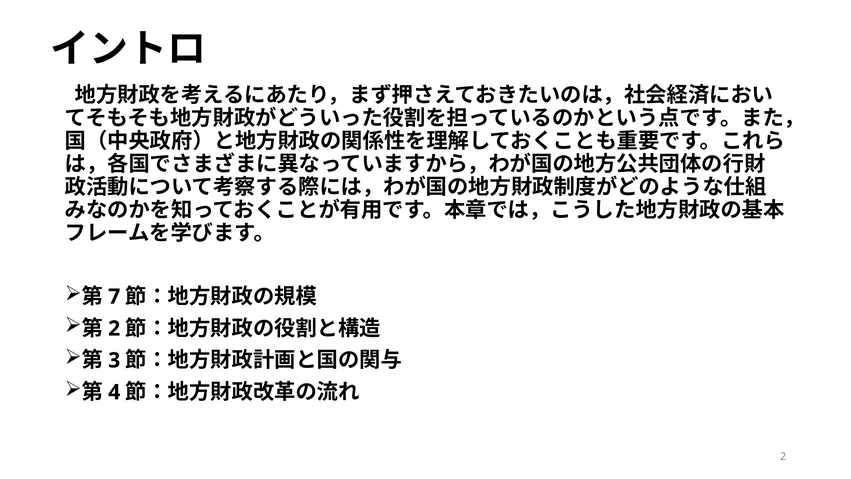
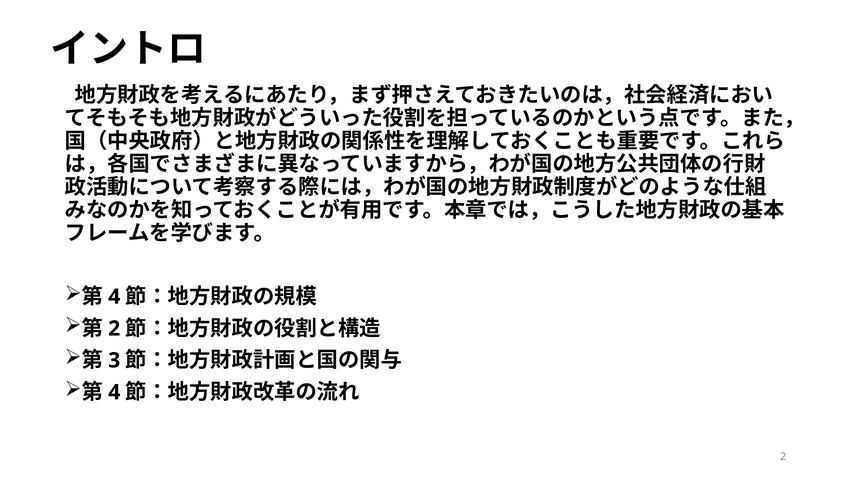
7: 7 -> 4 (114, 297)
